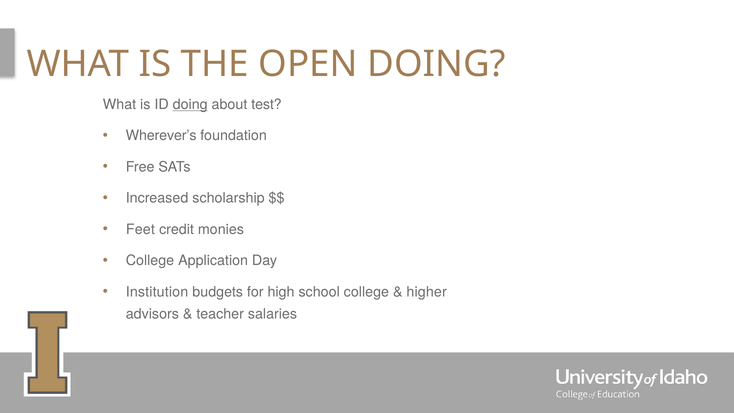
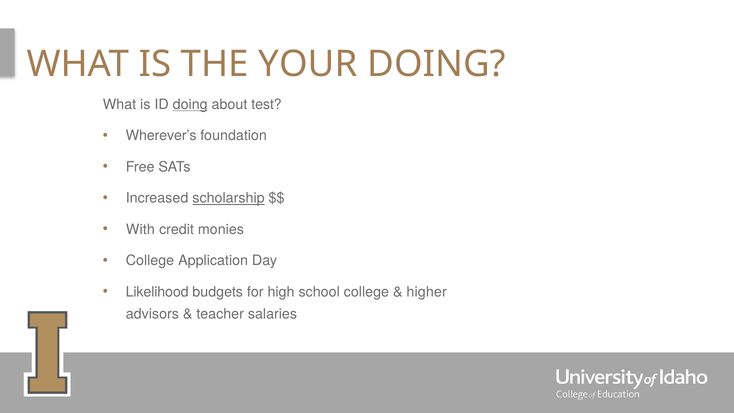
OPEN: OPEN -> YOUR (308, 64)
scholarship underline: none -> present (229, 198)
Feet: Feet -> With (140, 229)
Institution: Institution -> Likelihood (157, 292)
